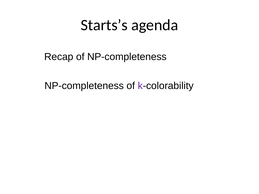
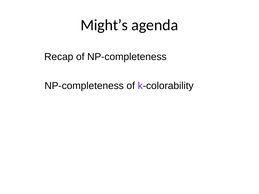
Starts’s: Starts’s -> Might’s (104, 25)
